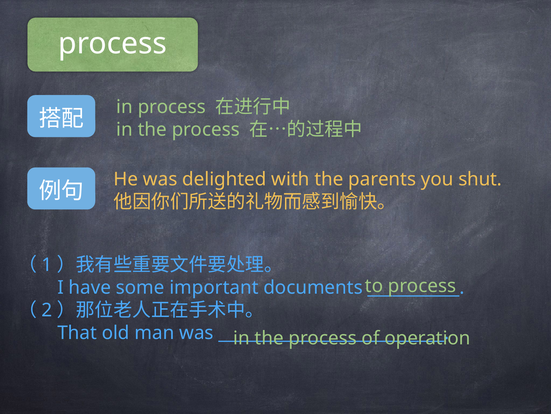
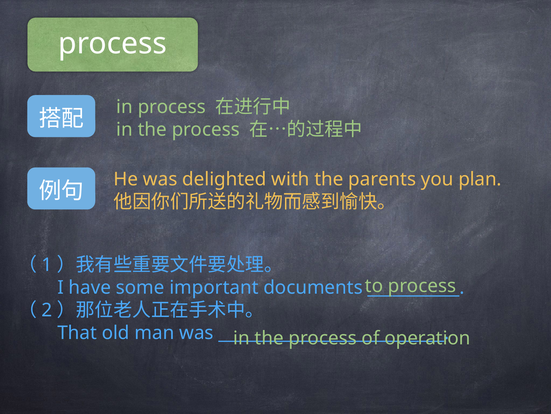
shut: shut -> plan (480, 179)
